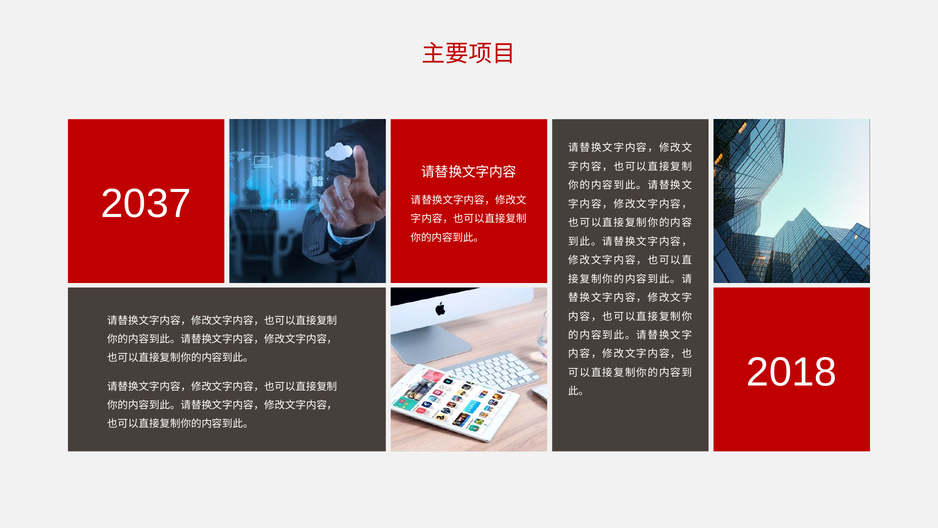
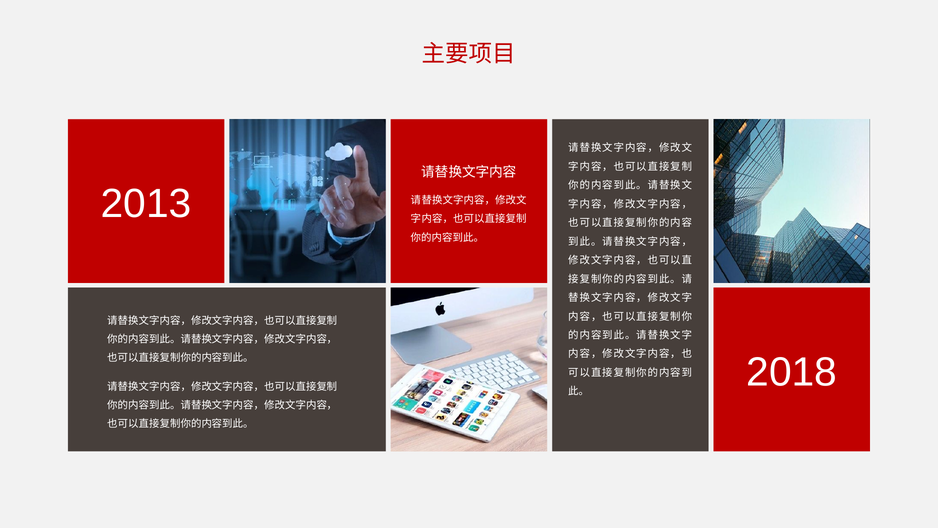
2037: 2037 -> 2013 (146, 204)
